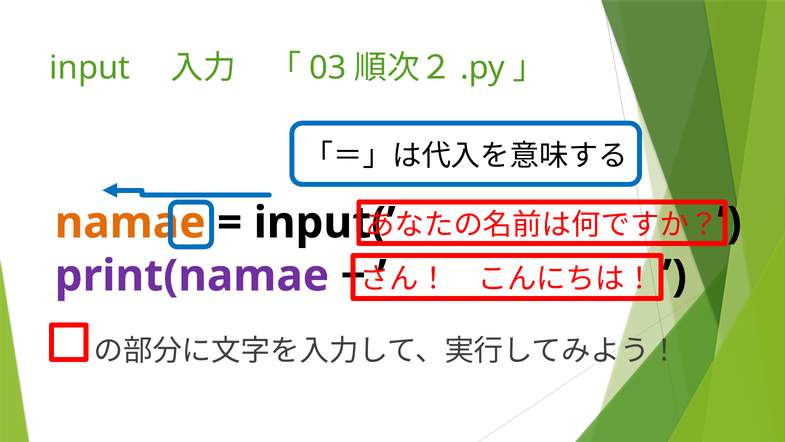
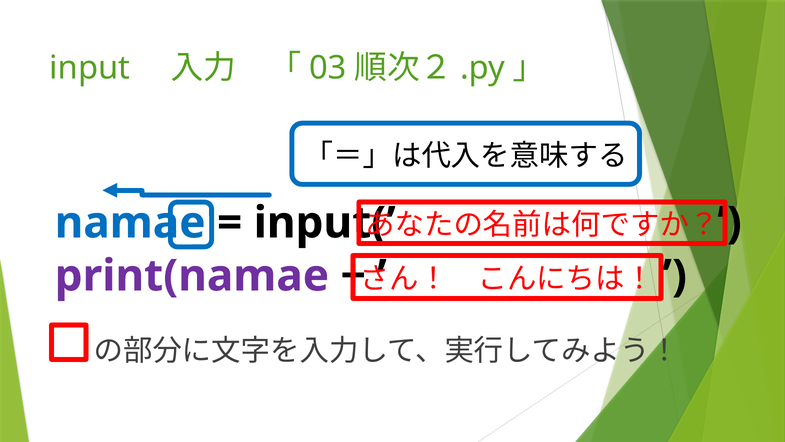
namae colour: orange -> blue (130, 223)
